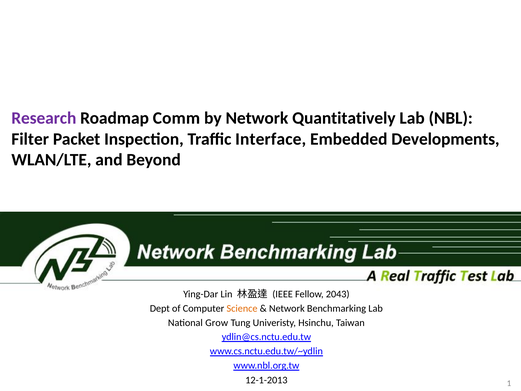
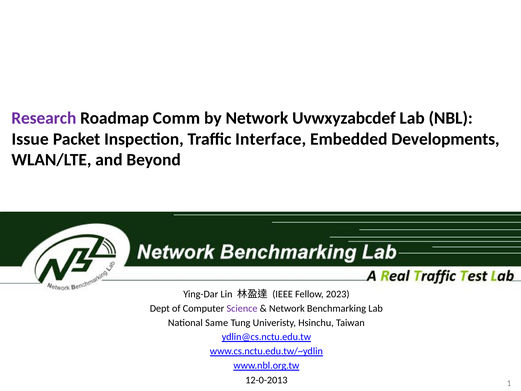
Quantitatively: Quantitatively -> Uvwxyzabcdef (344, 118)
Filter: Filter -> Issue (30, 139)
2043: 2043 -> 2023 (338, 294)
Science colour: orange -> purple (242, 308)
Grow: Grow -> Same (217, 323)
12-1-2013: 12-1-2013 -> 12-0-2013 (266, 380)
